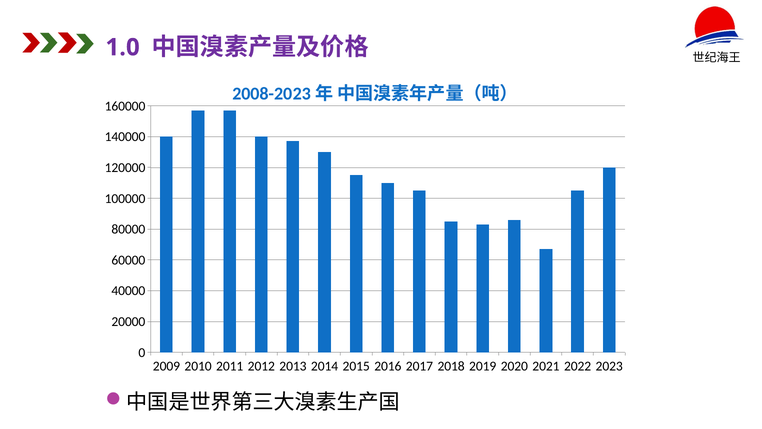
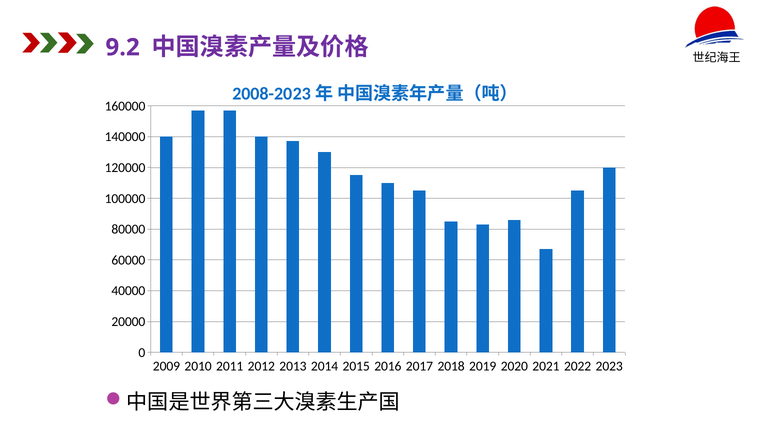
1.0: 1.0 -> 9.2 (123, 47)
